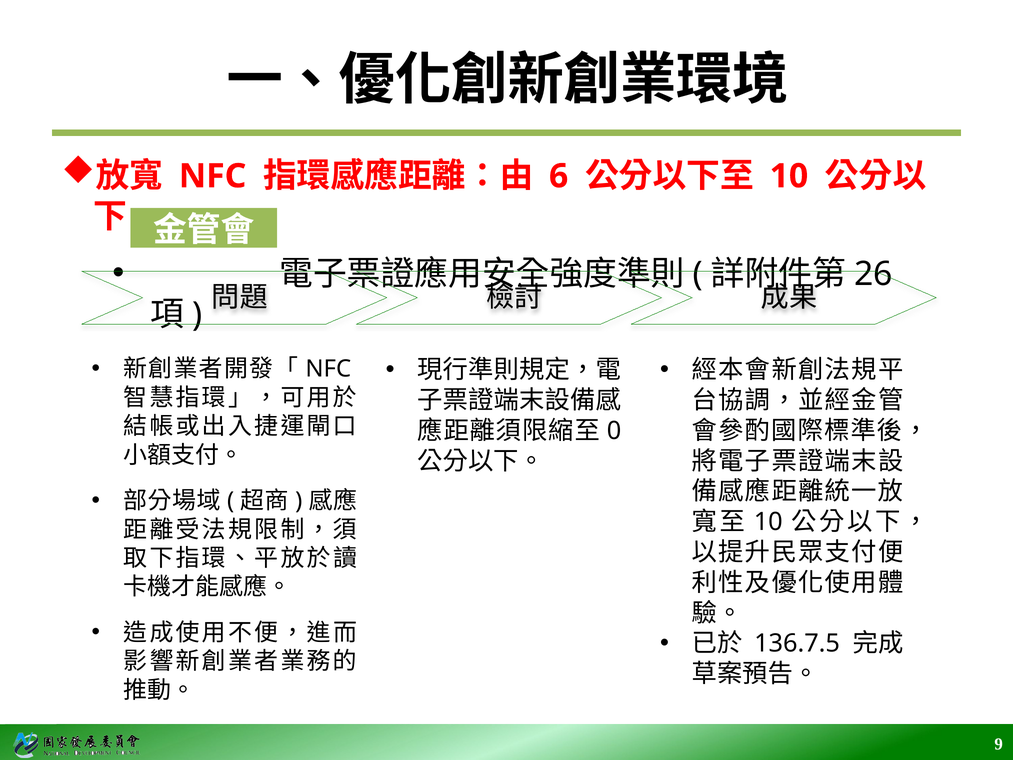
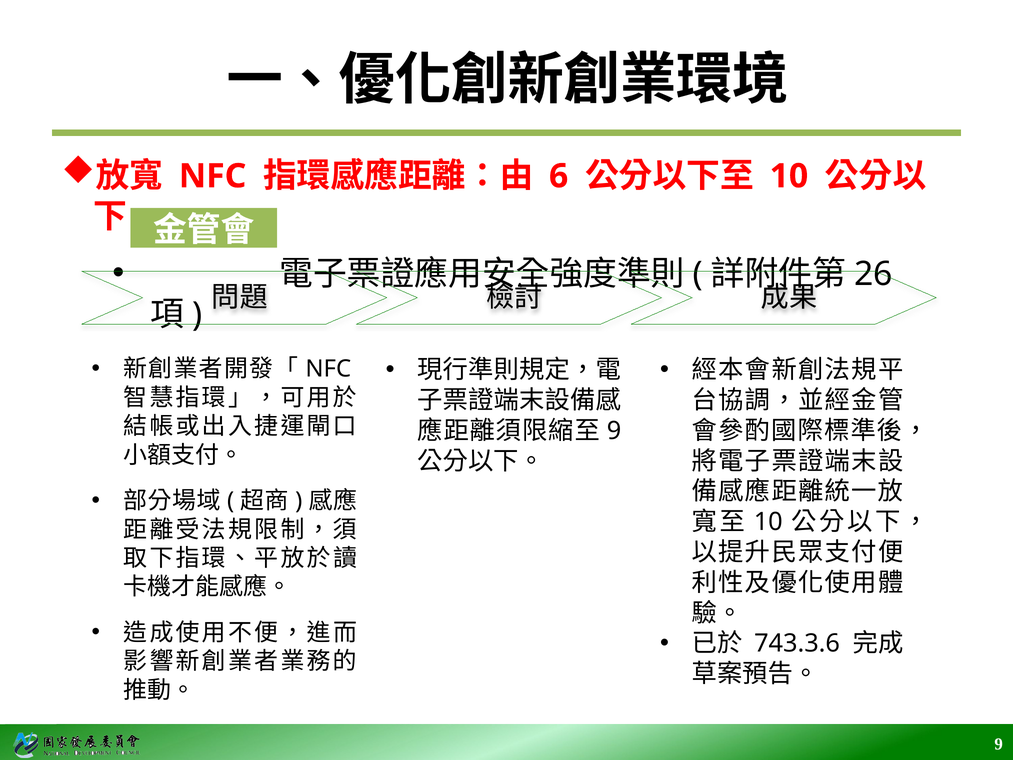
0: 0 -> 9 (614, 431)
136.7.5: 136.7.5 -> 743.3.6 (797, 643)
